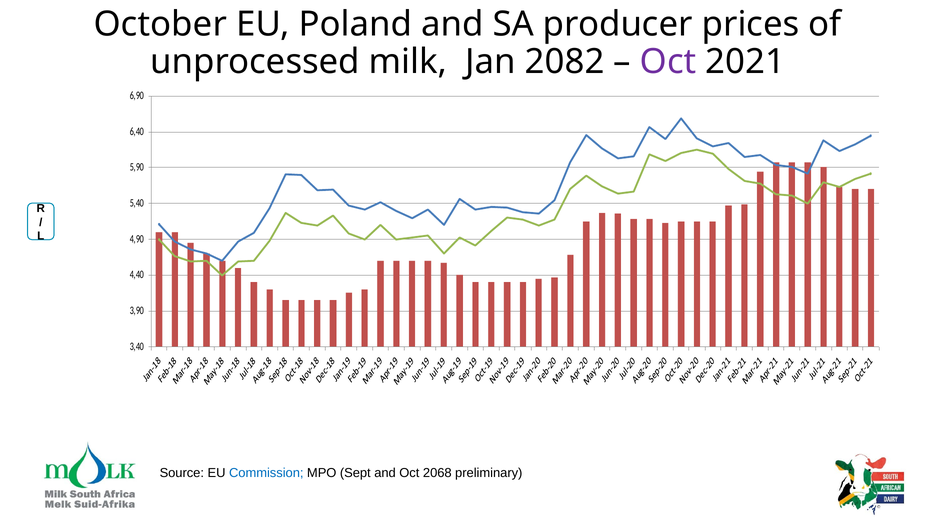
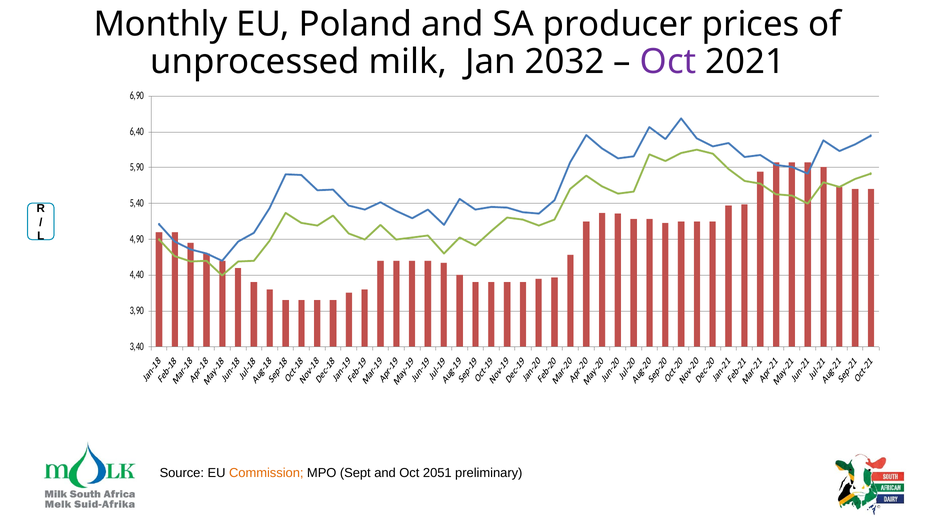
October: October -> Monthly (160, 24)
2082: 2082 -> 2032 (565, 62)
Commission colour: blue -> orange (266, 473)
2068: 2068 -> 2051 (437, 473)
